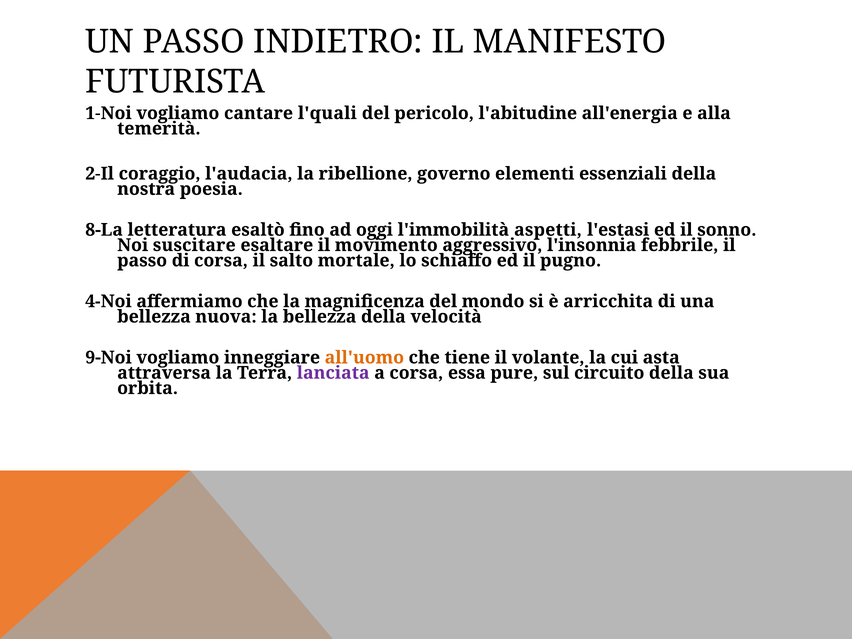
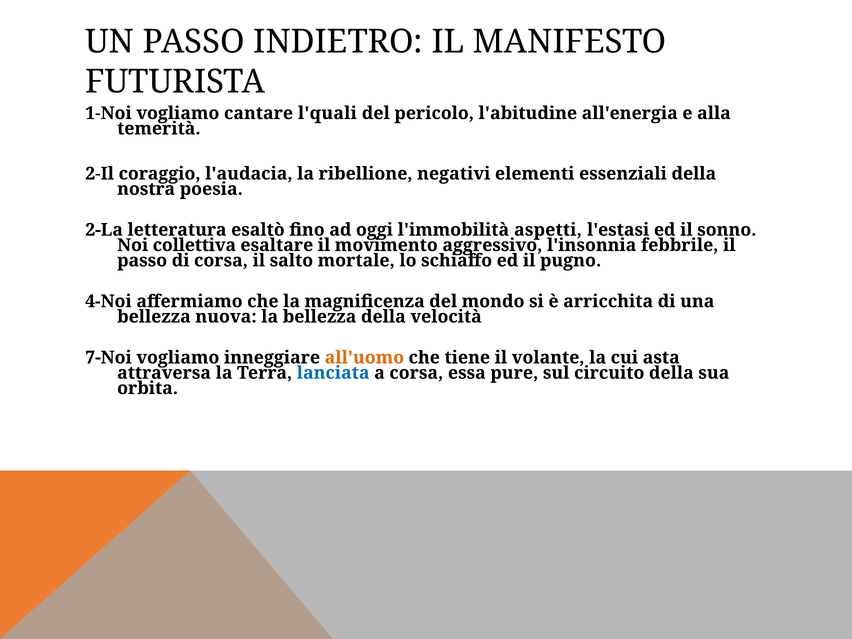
governo: governo -> negativi (454, 174)
8-La: 8-La -> 2-La (104, 230)
suscitare: suscitare -> collettiva (194, 245)
9-Noi: 9-Noi -> 7-Noi (108, 358)
lanciata colour: purple -> blue (333, 373)
